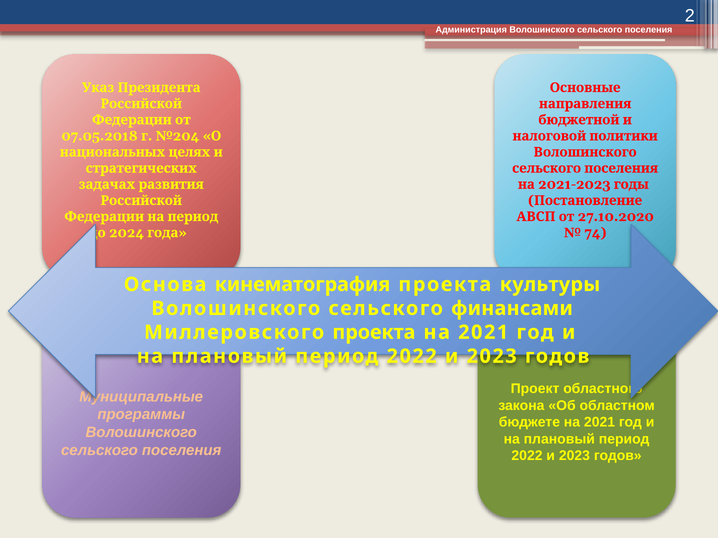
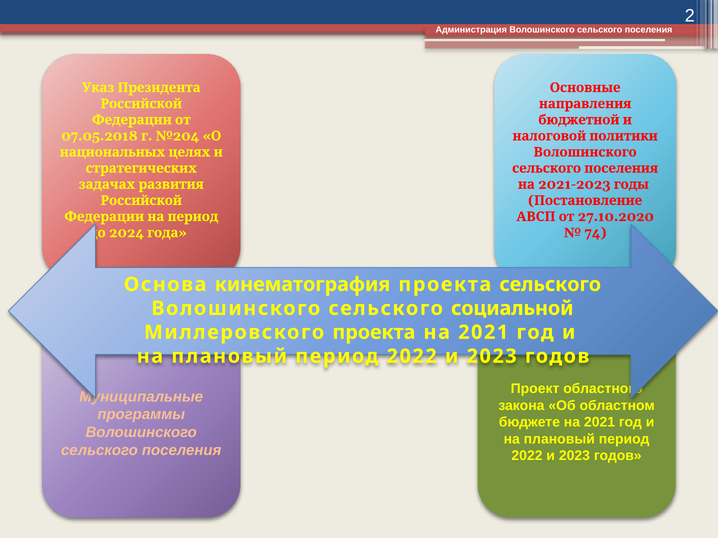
проекта культуры: культуры -> сельского (550, 285)
финансами: финансами -> социальной (512, 309)
